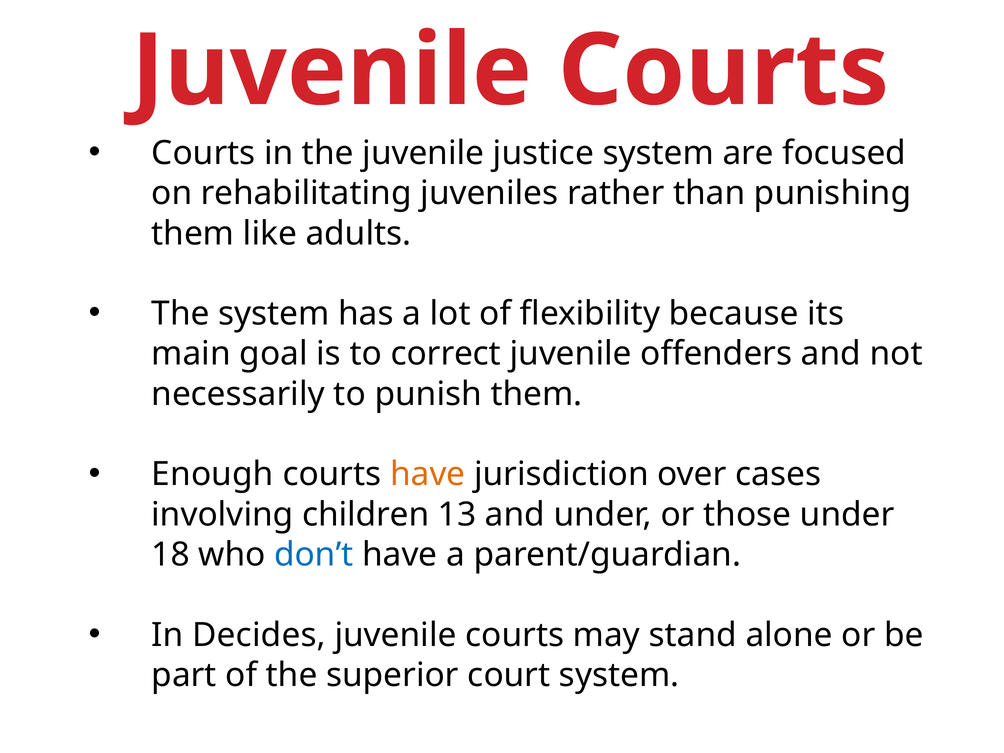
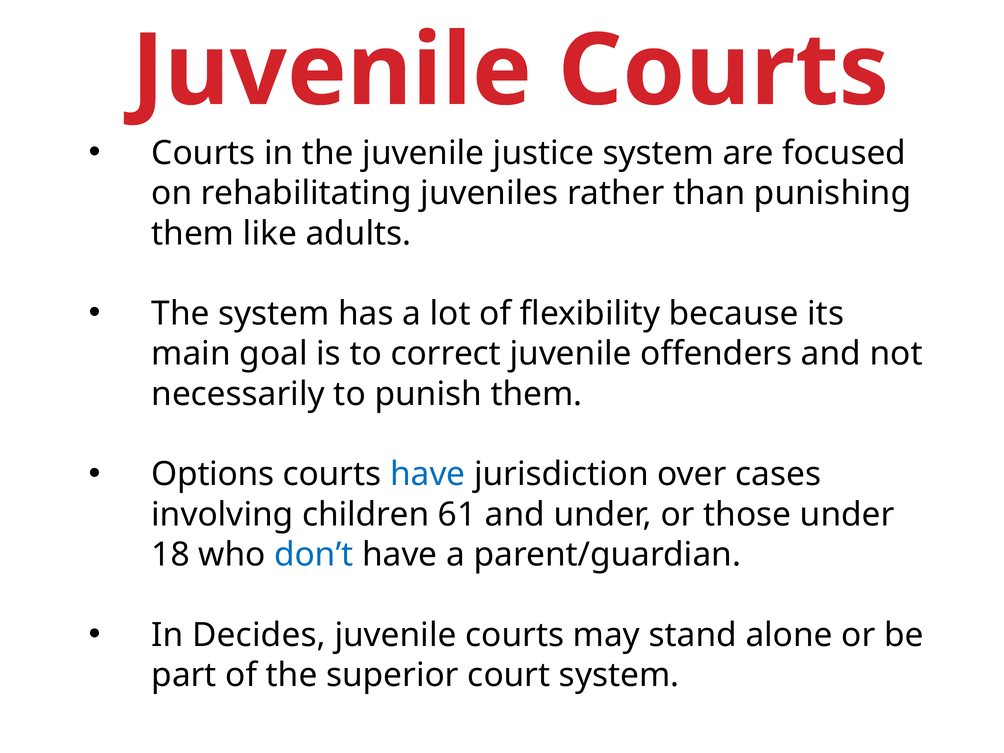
Enough: Enough -> Options (213, 474)
have colour: orange -> blue (428, 474)
13: 13 -> 61 (457, 515)
